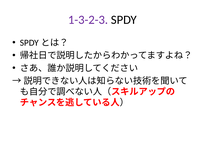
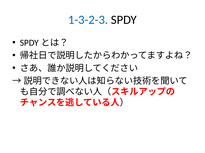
1-3-2-3 colour: purple -> blue (88, 20)
